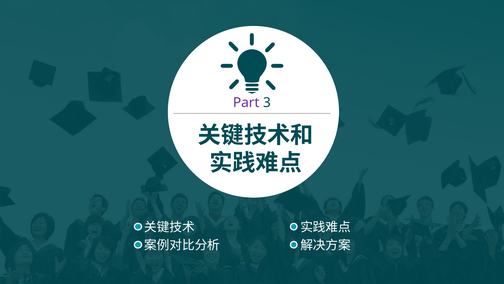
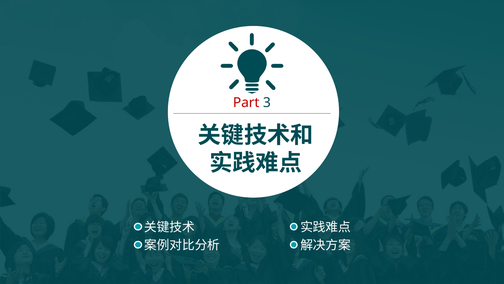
Part colour: purple -> red (246, 102)
